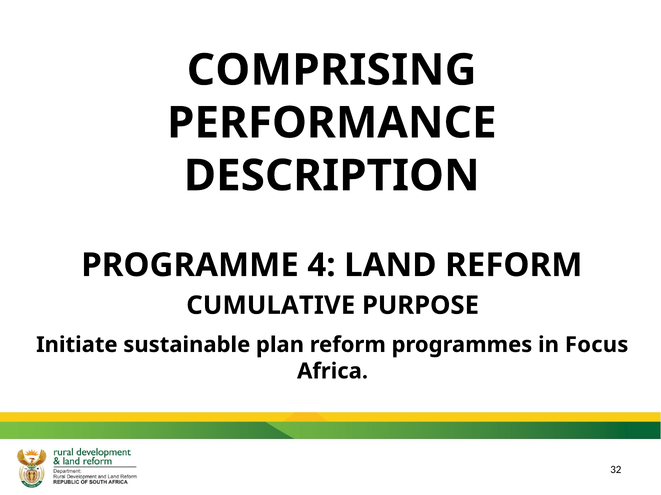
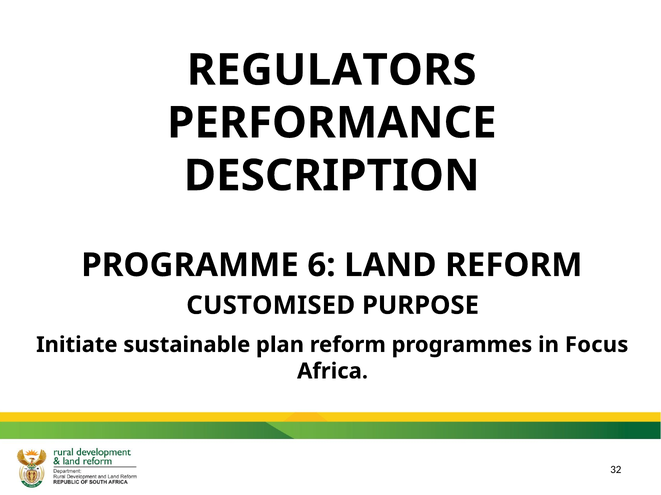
COMPRISING: COMPRISING -> REGULATORS (332, 70)
4: 4 -> 6 (322, 266)
CUMULATIVE: CUMULATIVE -> CUSTOMISED (271, 306)
